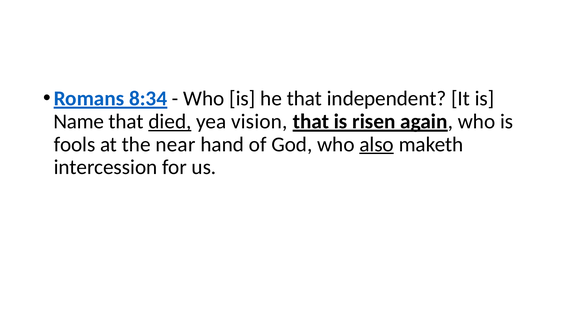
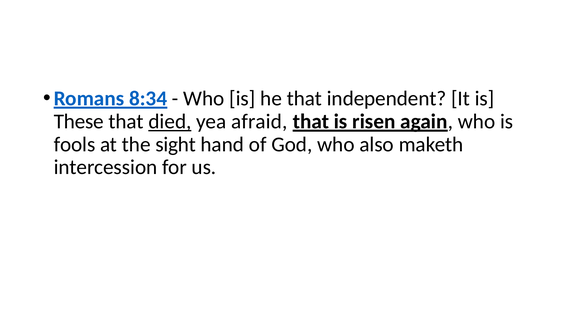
Name: Name -> These (79, 122)
vision: vision -> afraid (259, 122)
near: near -> sight (176, 145)
also underline: present -> none (377, 145)
